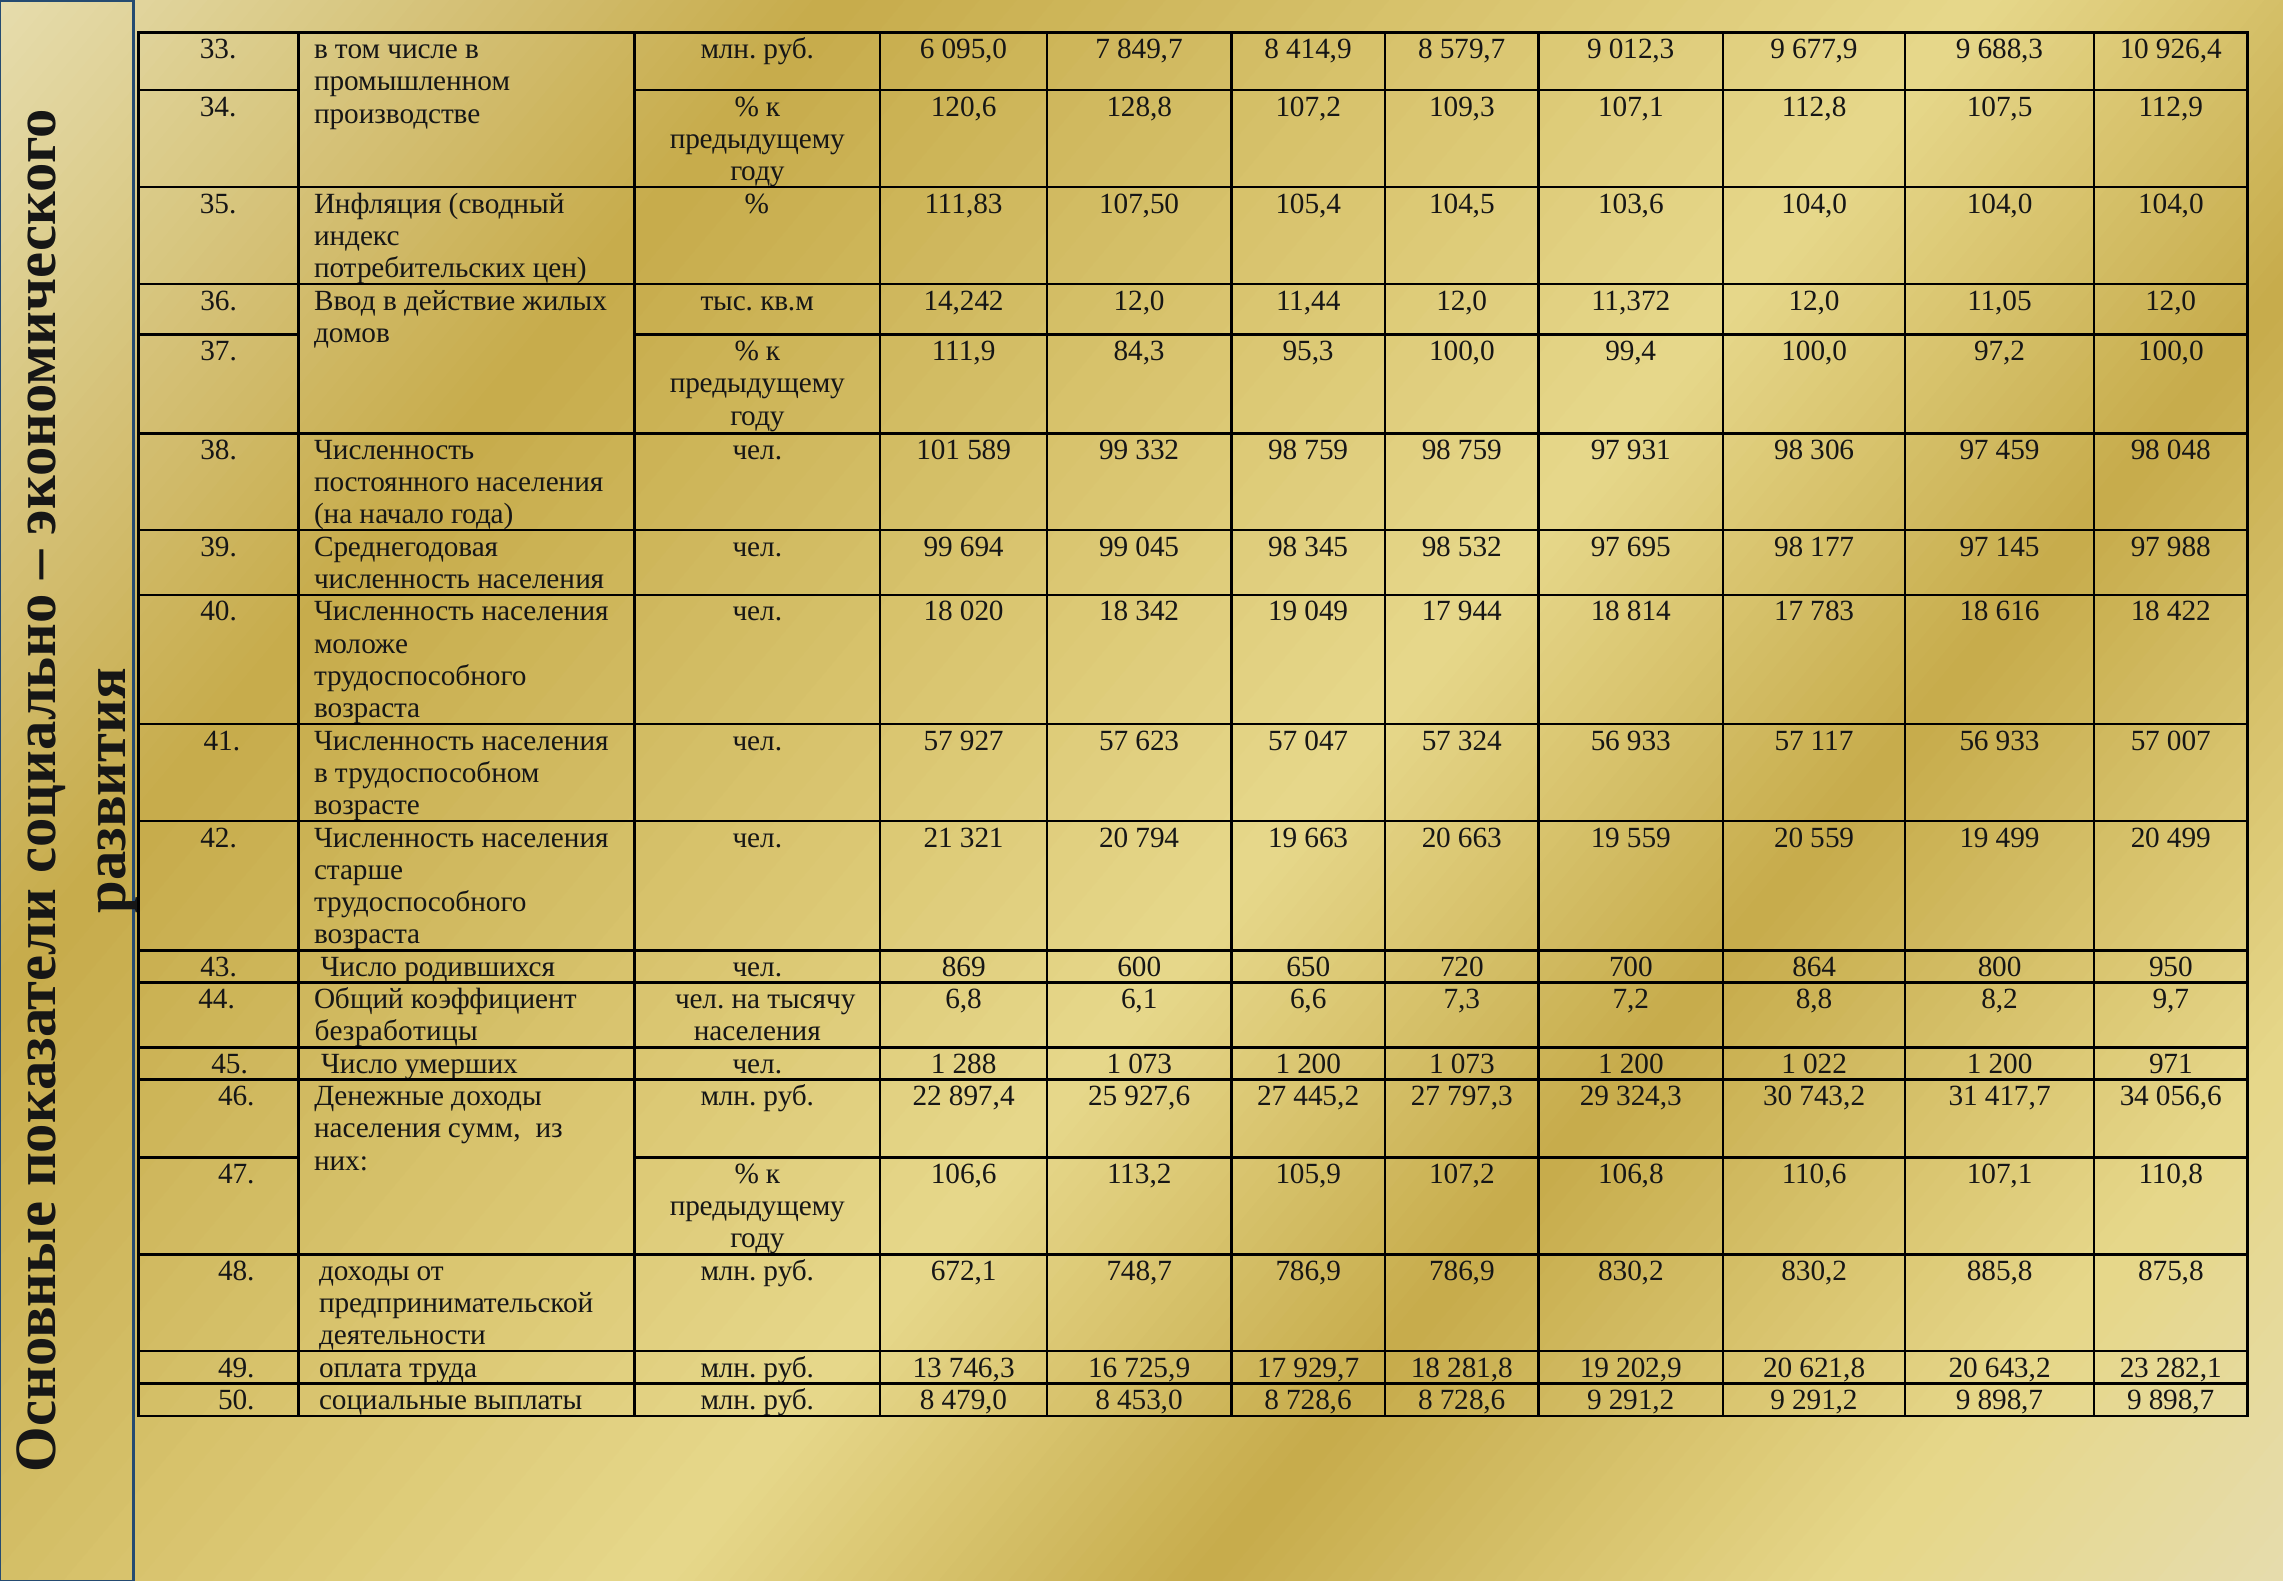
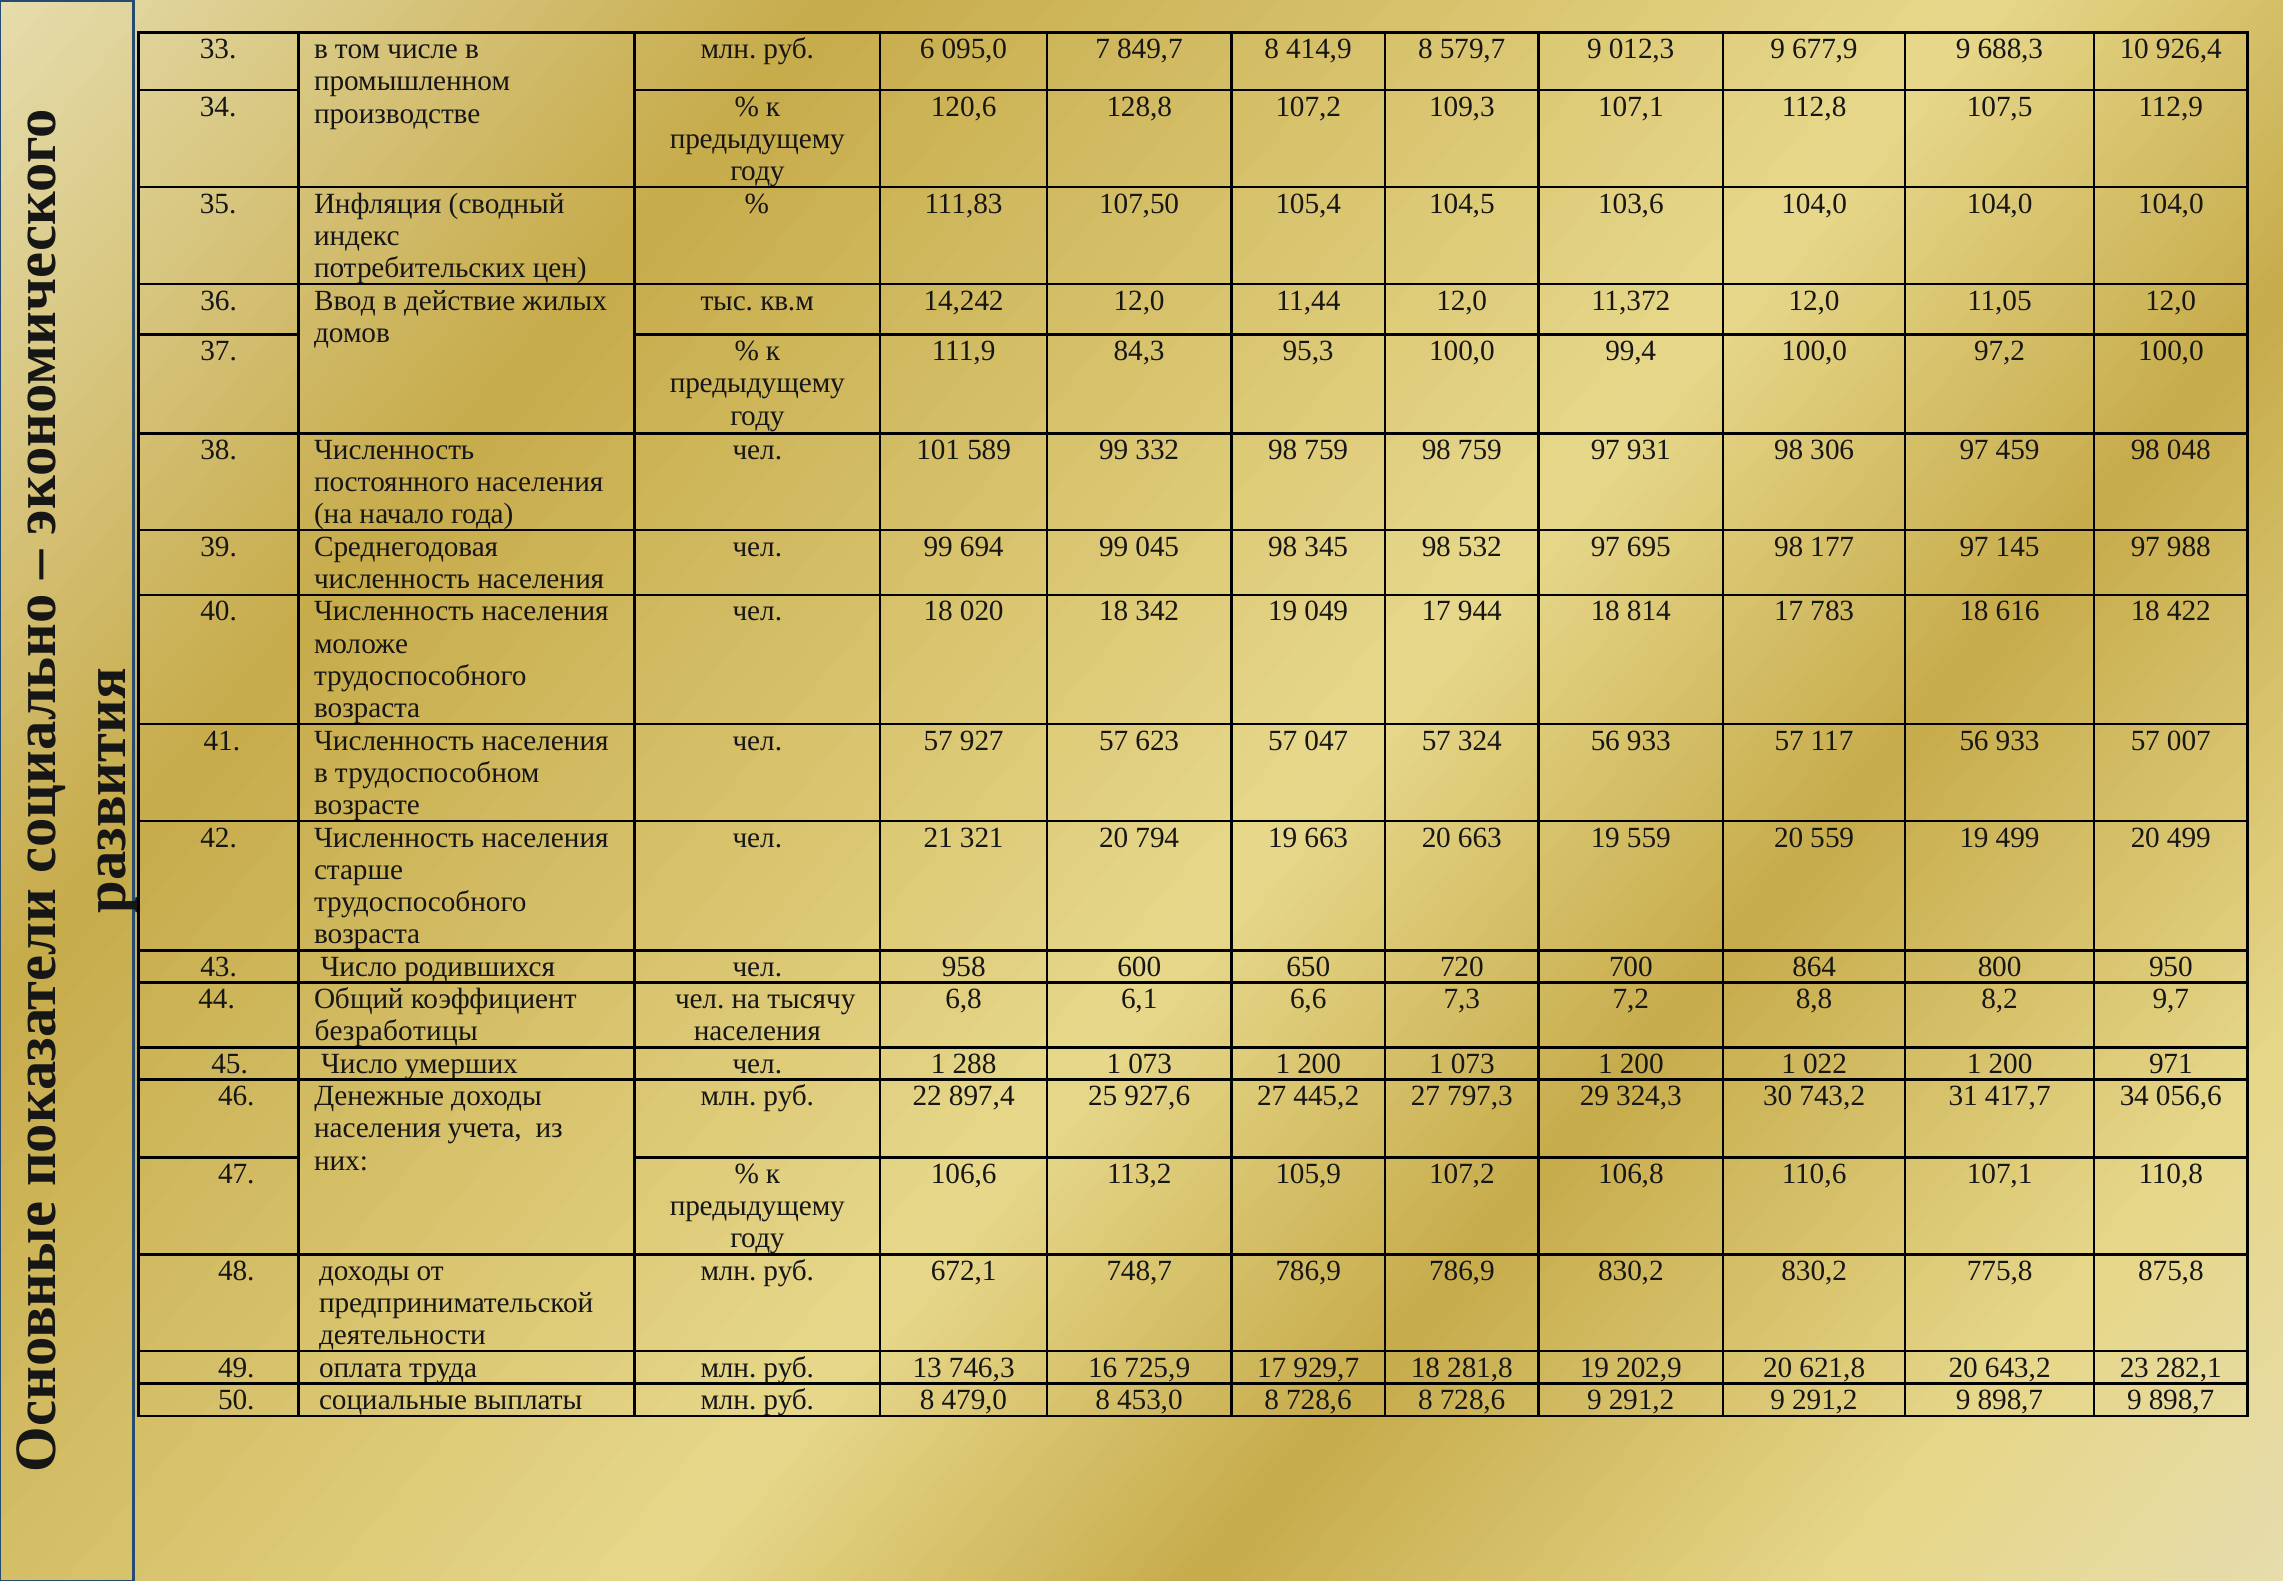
869: 869 -> 958 (964, 966)
сумм: сумм -> учета (485, 1128)
885,8: 885,8 -> 775,8 (2000, 1270)
